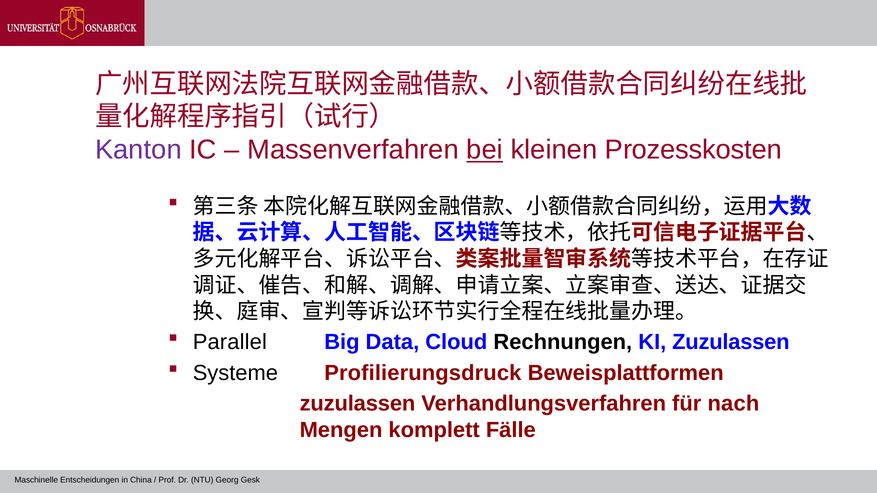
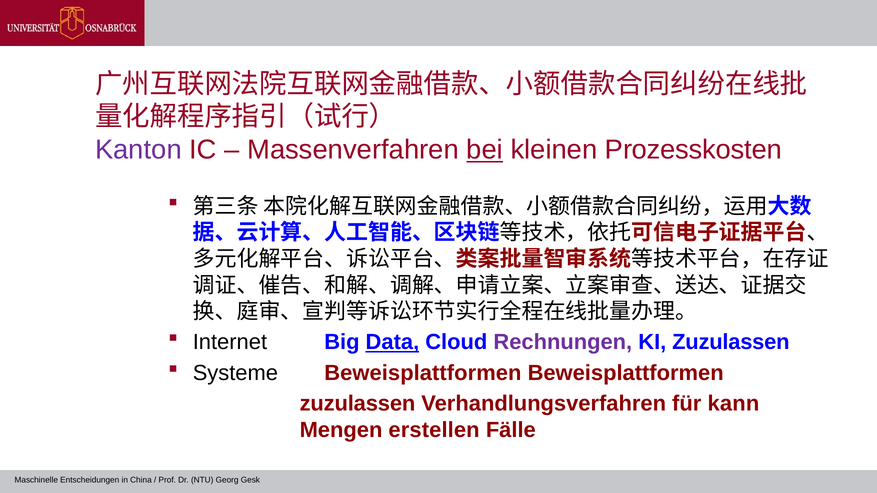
Parallel: Parallel -> Internet (230, 342)
Data underline: none -> present (392, 342)
Rechnungen colour: black -> purple (563, 342)
Systeme Profilierungsdruck: Profilierungsdruck -> Beweisplattformen (423, 373)
nach: nach -> kann (733, 404)
komplett: komplett -> erstellen (434, 430)
